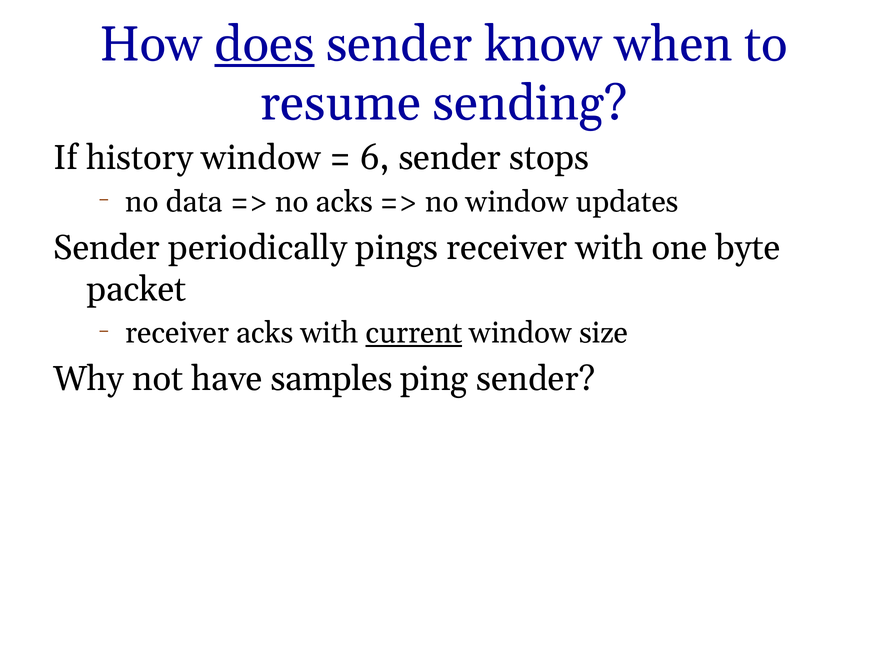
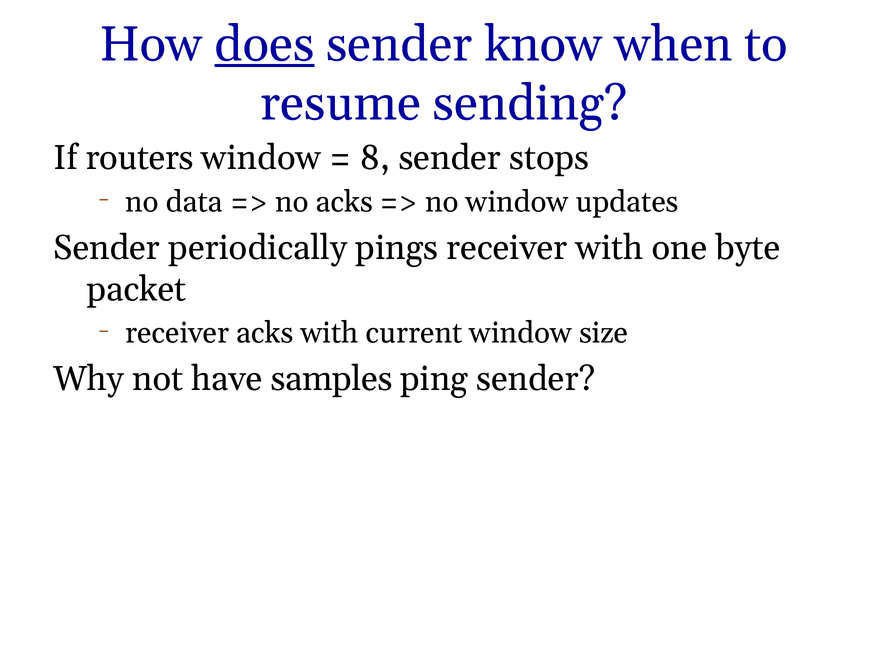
history: history -> routers (140, 158)
6: 6 -> 8 (375, 158)
current underline: present -> none (414, 333)
